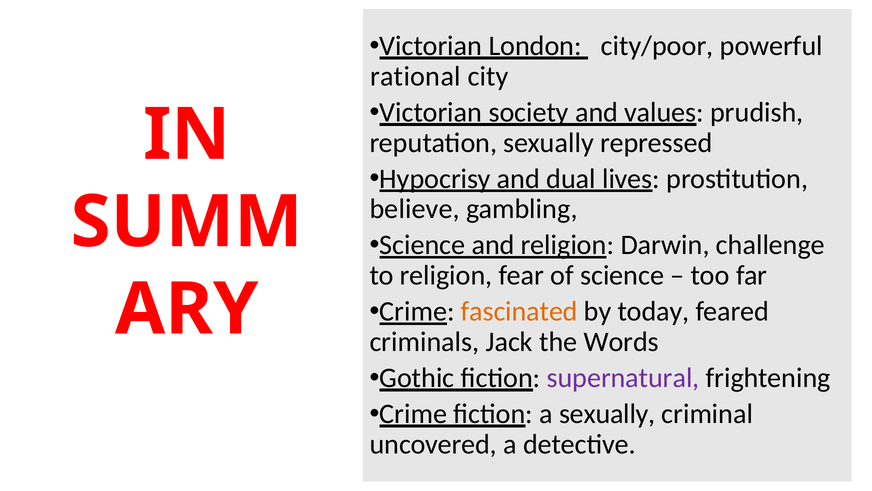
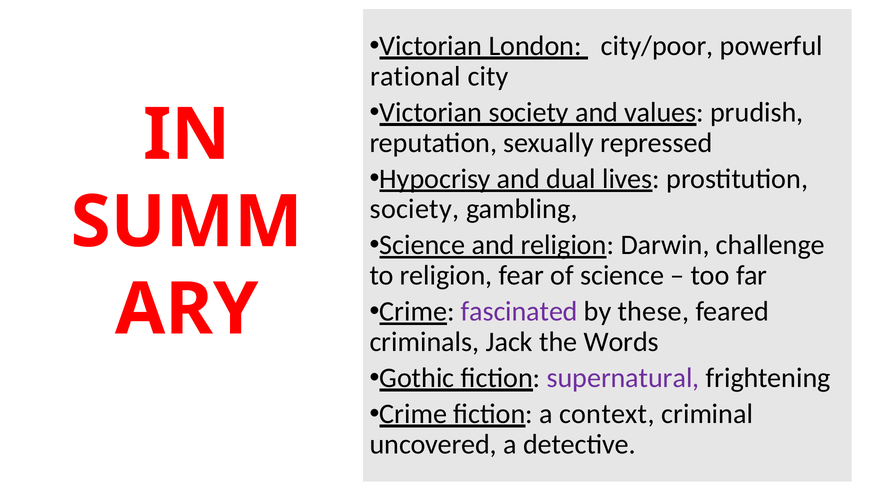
believe: believe -> society (415, 209)
fascinated colour: orange -> purple (519, 311)
by today: today -> these (653, 311)
a sexually: sexually -> context (607, 413)
